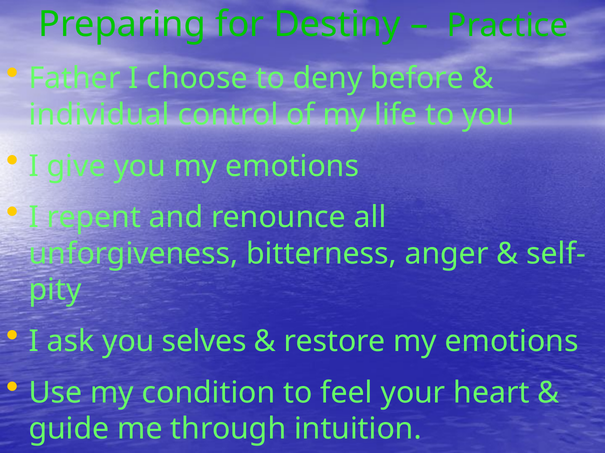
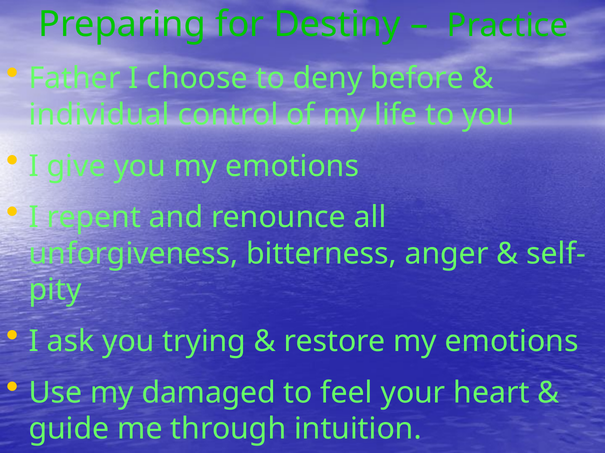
selves: selves -> trying (204, 342)
condition: condition -> damaged (209, 393)
